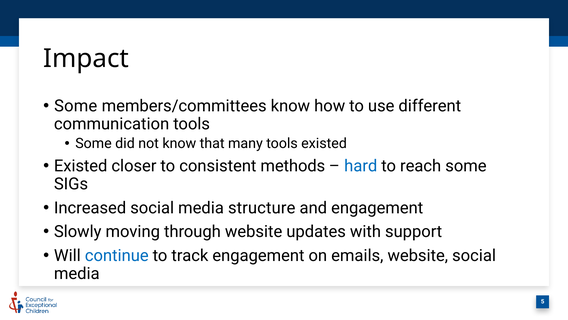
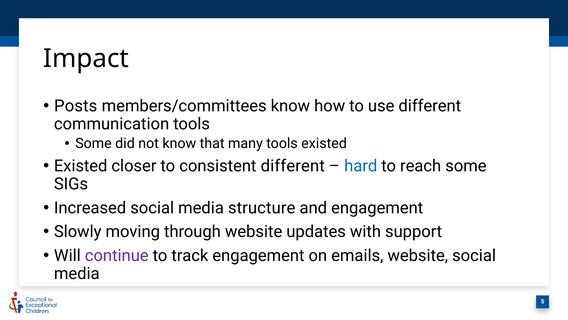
Some: Some -> Posts (76, 106)
consistent methods: methods -> different (293, 166)
continue colour: blue -> purple (117, 255)
